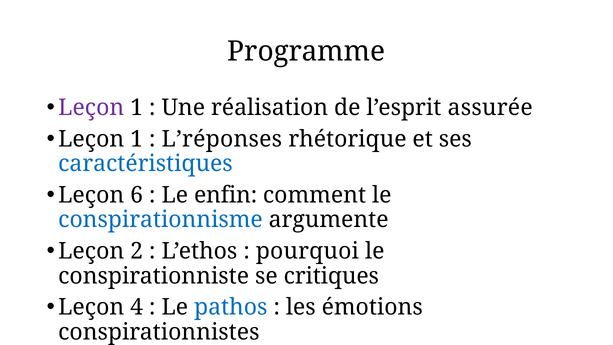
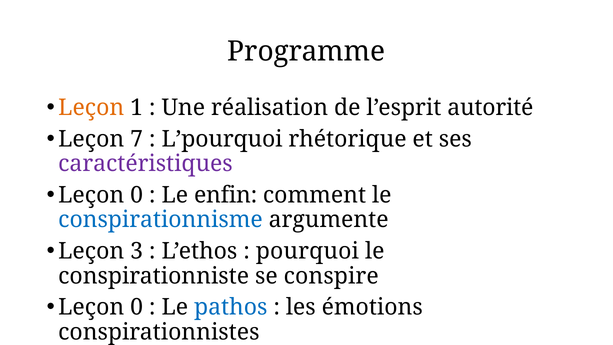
Leçon colour: purple -> orange (91, 108)
assurée: assurée -> autorité (490, 108)
1: 1 -> 7 (137, 139)
L’réponses: L’réponses -> L’pourquoi (222, 139)
caractéristiques colour: blue -> purple (145, 164)
6: 6 -> 0 (137, 195)
2: 2 -> 3 (137, 251)
critiques: critiques -> conspire (331, 276)
4: 4 -> 0 (137, 307)
